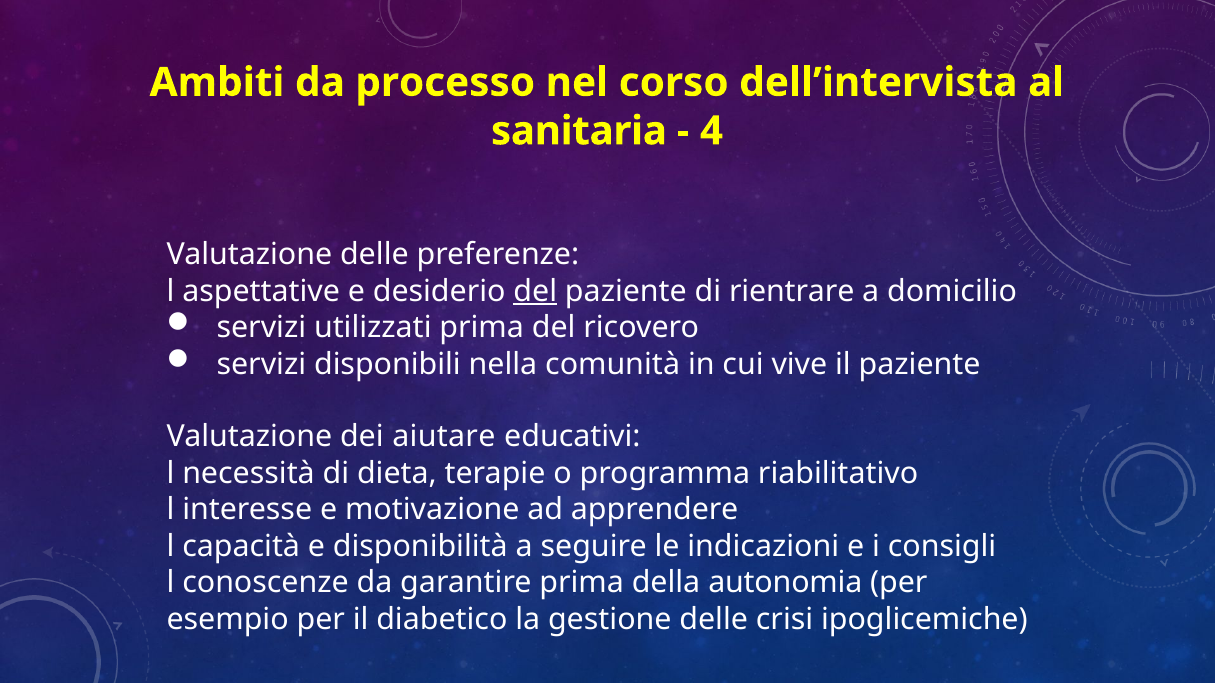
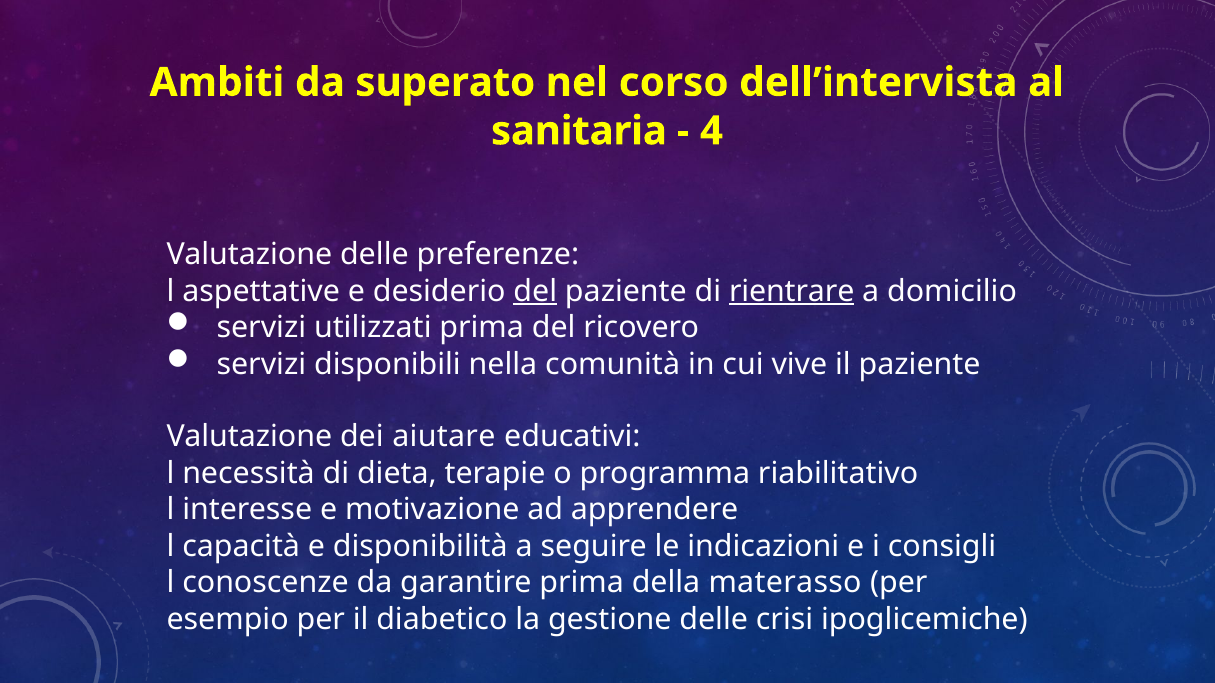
processo: processo -> superato (445, 82)
rientrare underline: none -> present (792, 291)
autonomia: autonomia -> materasso (785, 583)
